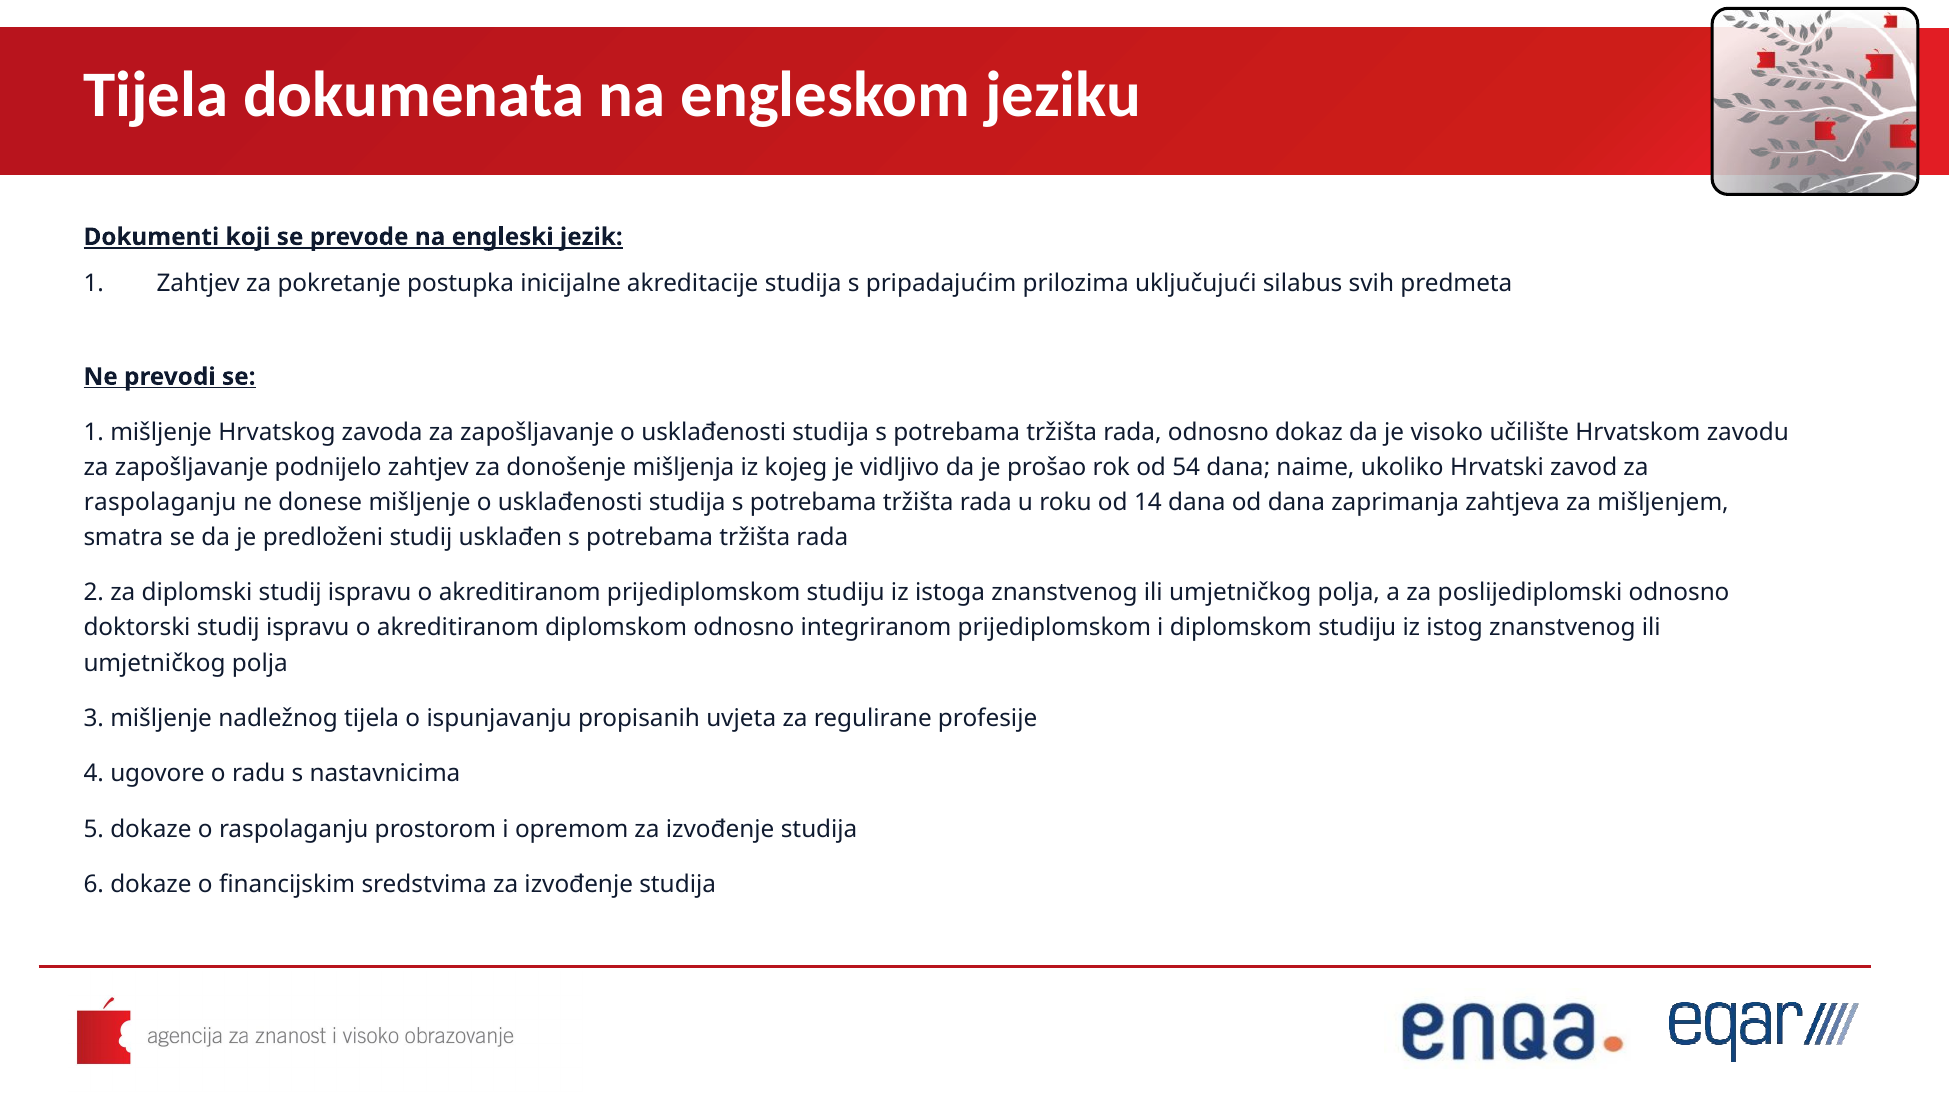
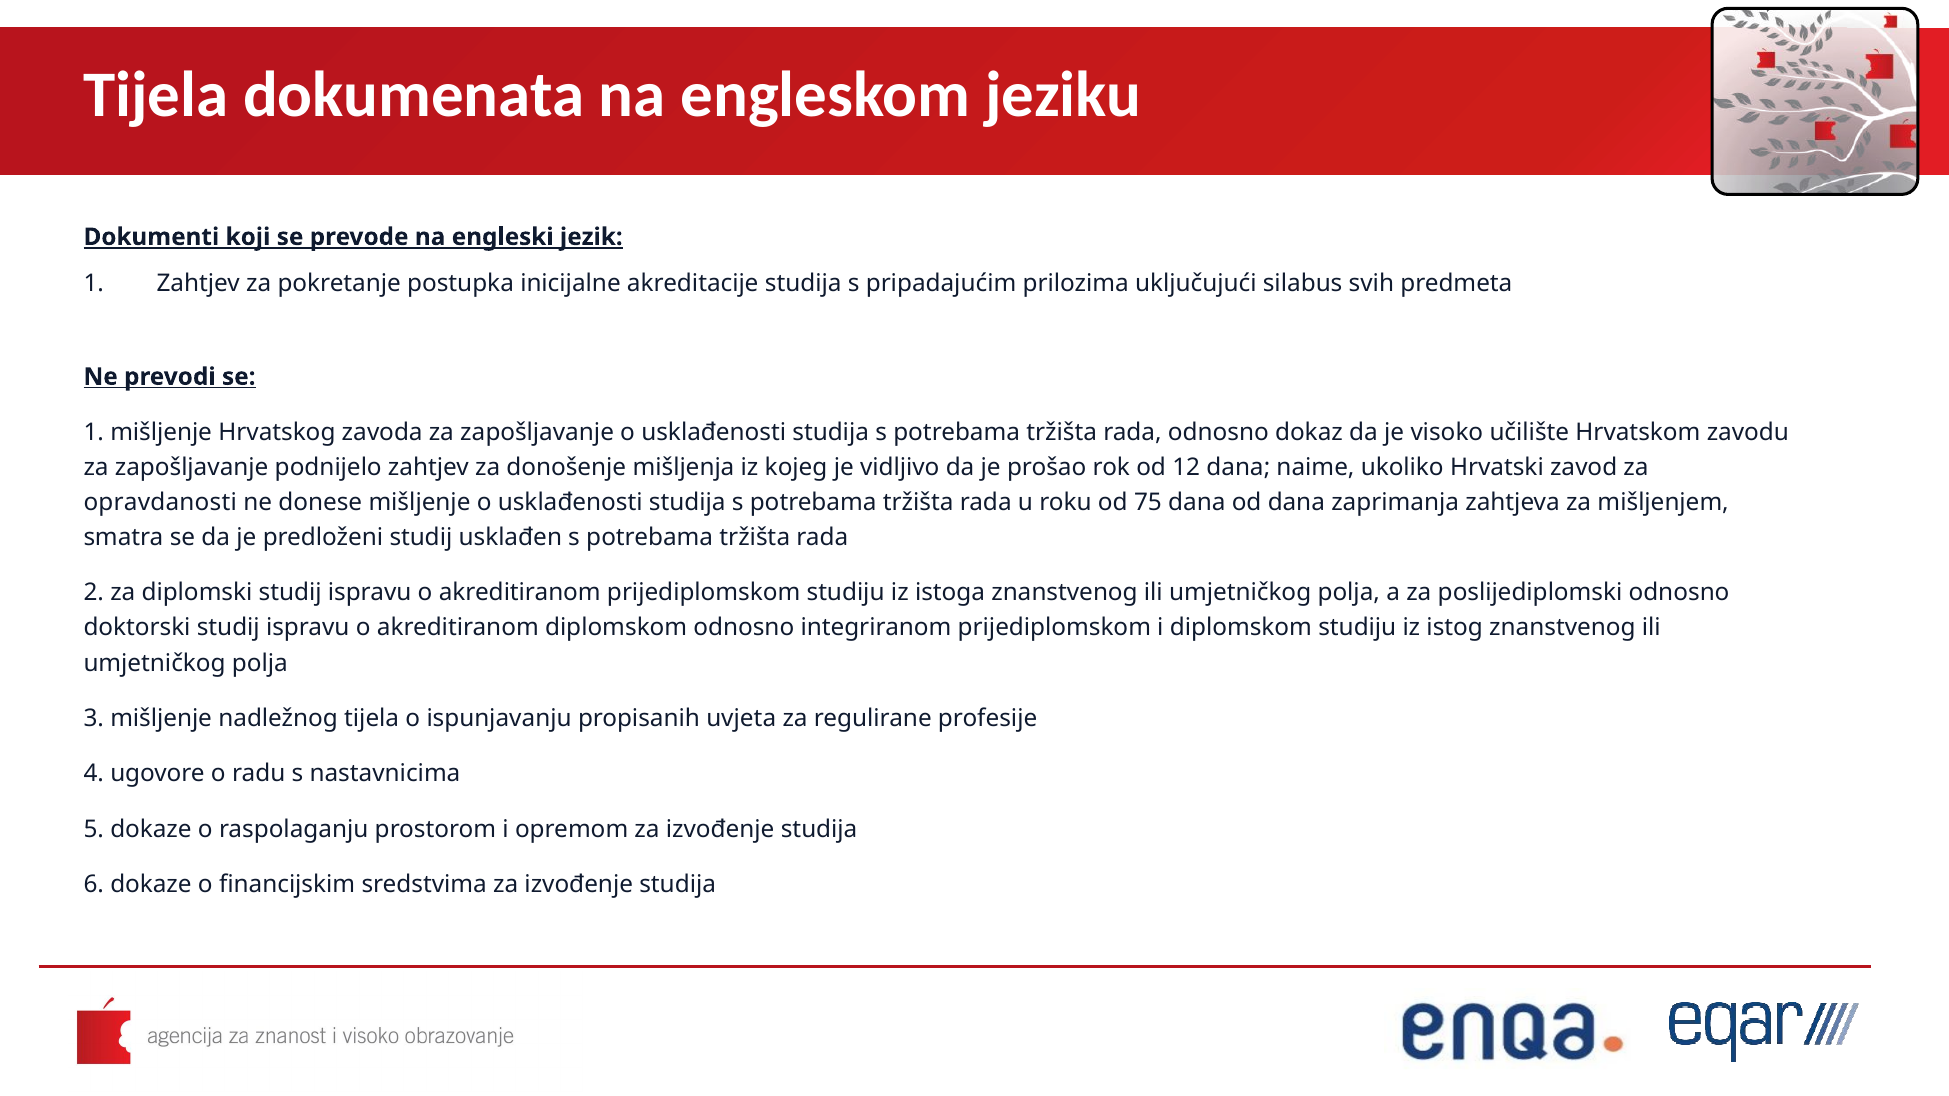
54: 54 -> 12 (1186, 468)
raspolaganju: raspolaganju -> opravdanosti (160, 503)
14: 14 -> 75 (1148, 503)
